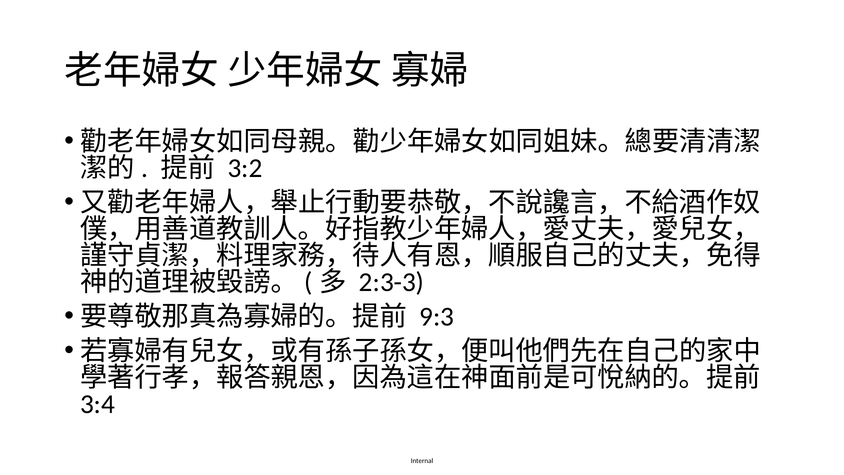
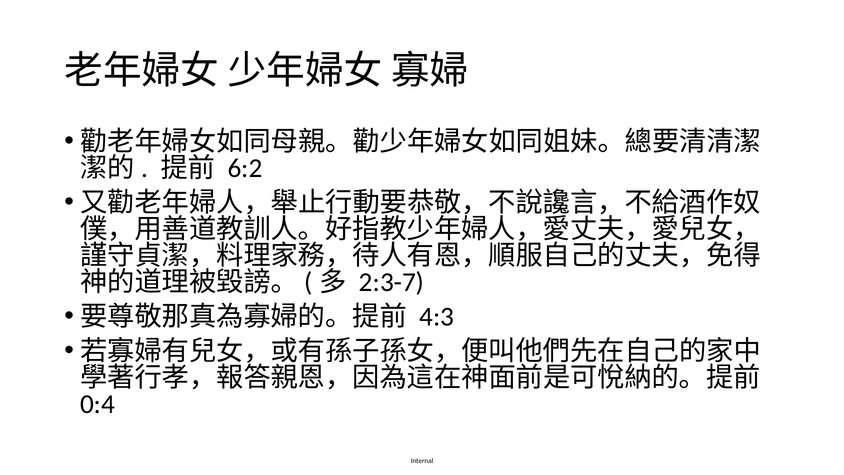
3:2: 3:2 -> 6:2 (245, 168)
2:3-3: 2:3-3 -> 2:3-7 (392, 282)
9:3: 9:3 -> 4:3 (437, 317)
3:4: 3:4 -> 0:4 (98, 404)
